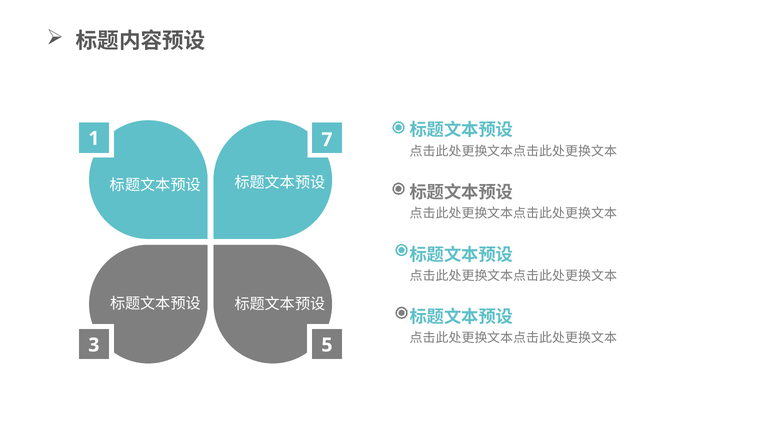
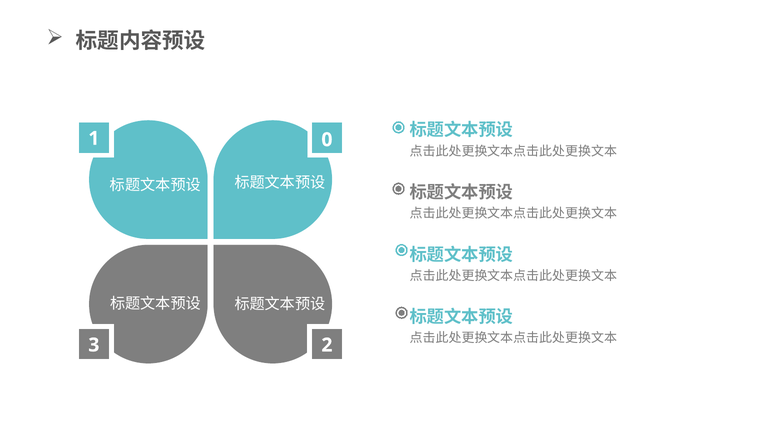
7: 7 -> 0 (327, 140)
5: 5 -> 2 (327, 345)
